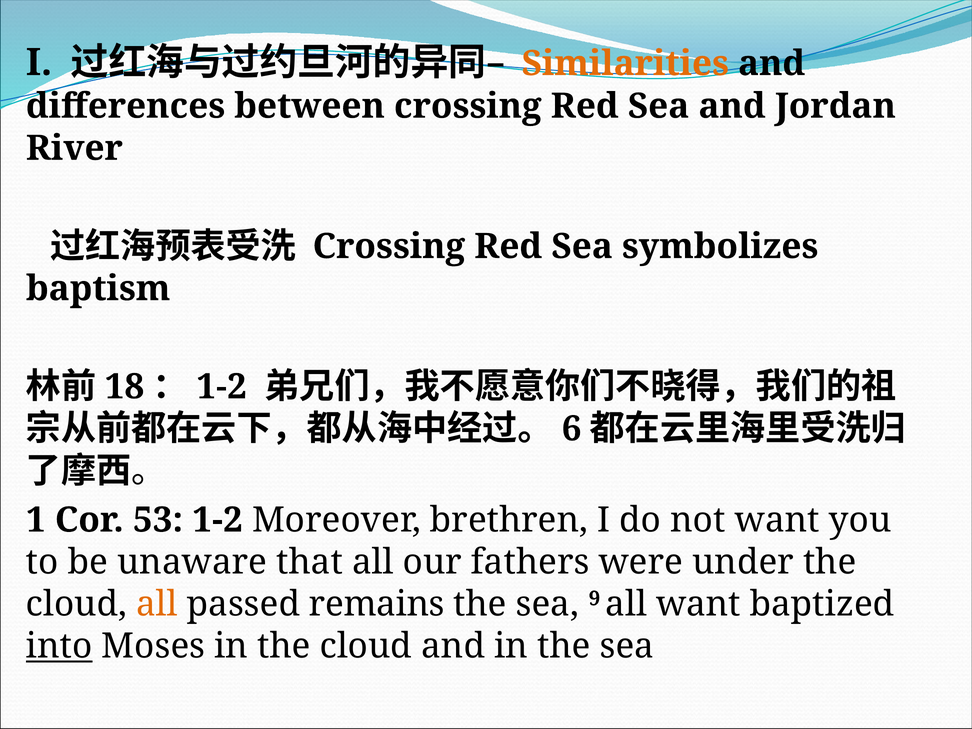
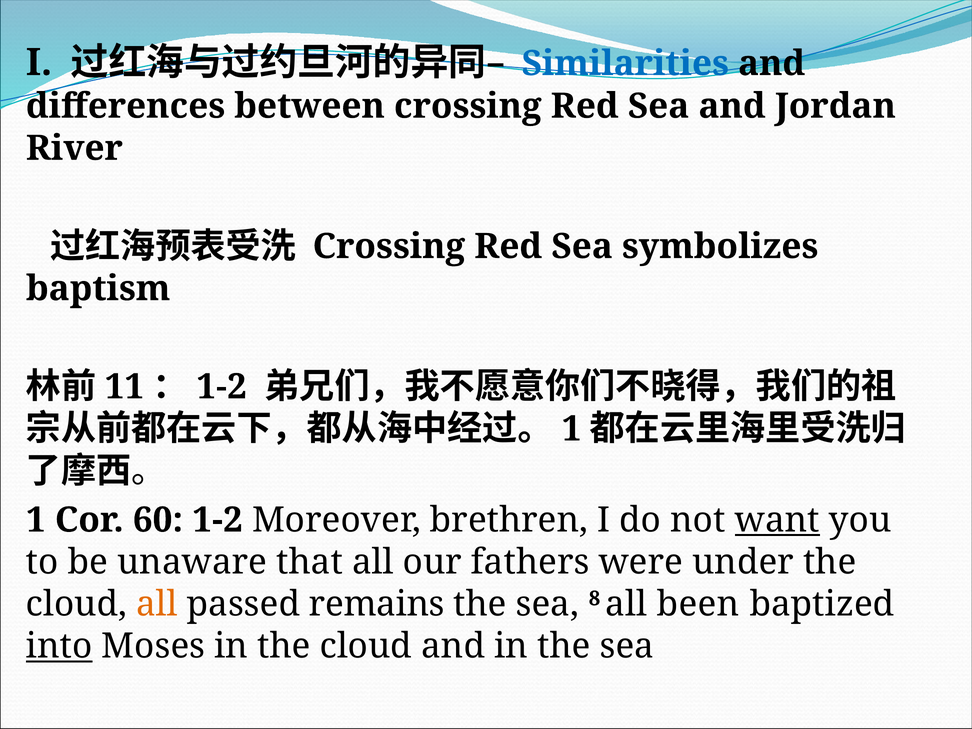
Similarities colour: orange -> blue (625, 64)
18: 18 -> 11 (124, 387)
6: 6 -> 1 (572, 429)
53: 53 -> 60 (158, 520)
want underline: none -> present (777, 520)
9: 9 -> 8 (594, 599)
all want: want -> been (698, 604)
